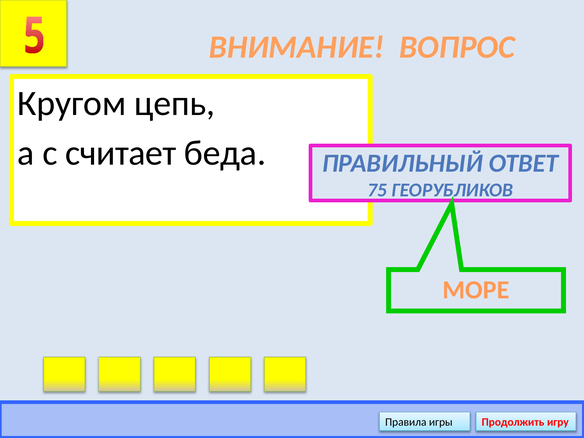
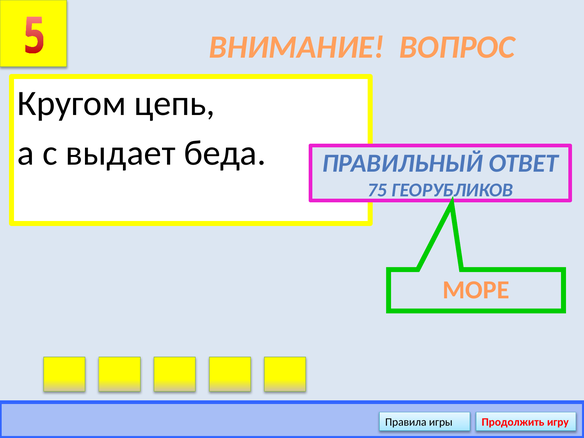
считает: считает -> выдает (121, 153)
